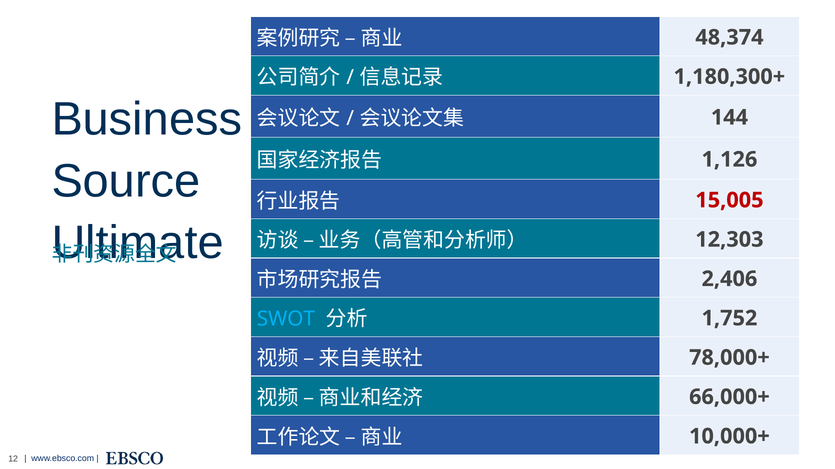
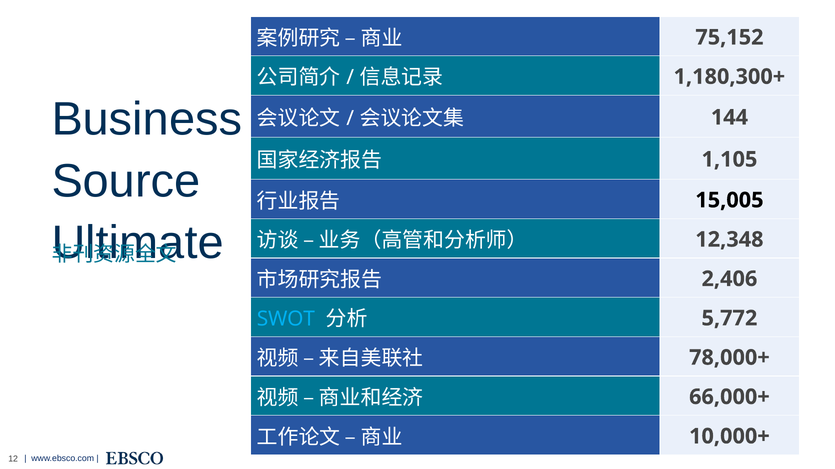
48,374: 48,374 -> 75,152 (729, 37)
1,126: 1,126 -> 1,105 (729, 160)
15,005 colour: red -> black (729, 200)
12,303: 12,303 -> 12,348 (729, 240)
1,752: 1,752 -> 5,772 (729, 319)
